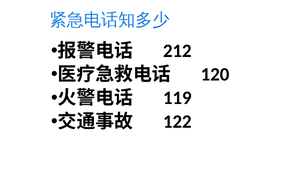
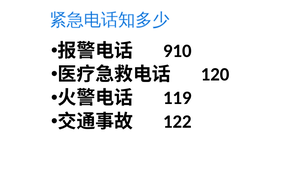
212: 212 -> 910 (177, 51)
